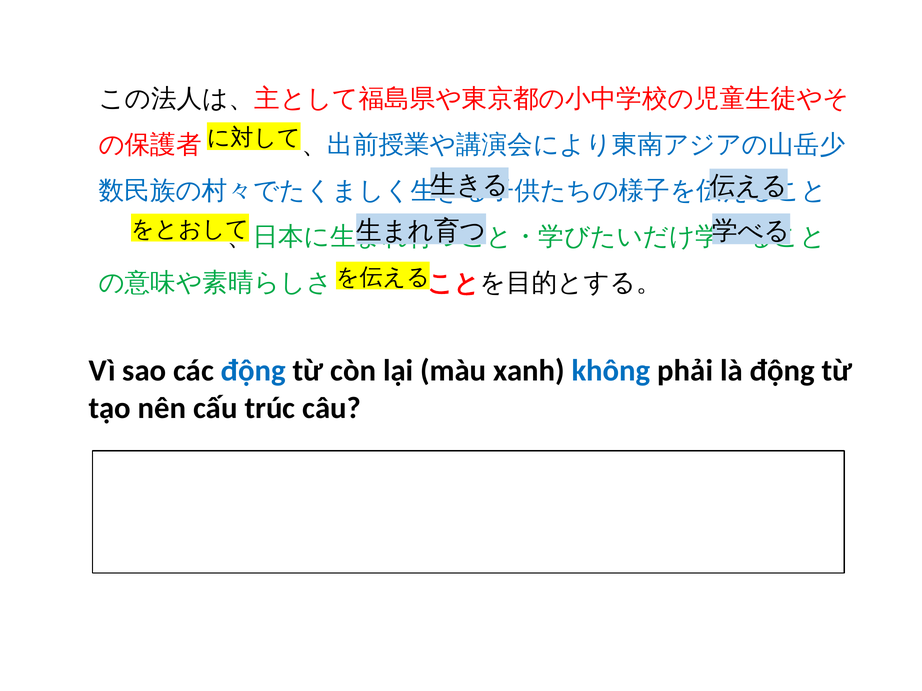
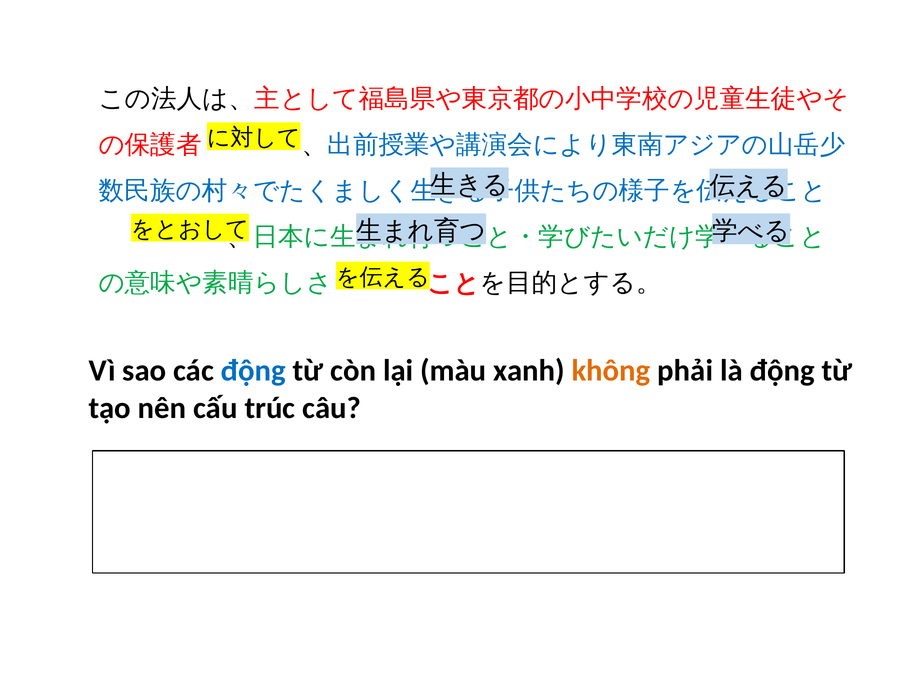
không colour: blue -> orange (611, 371)
